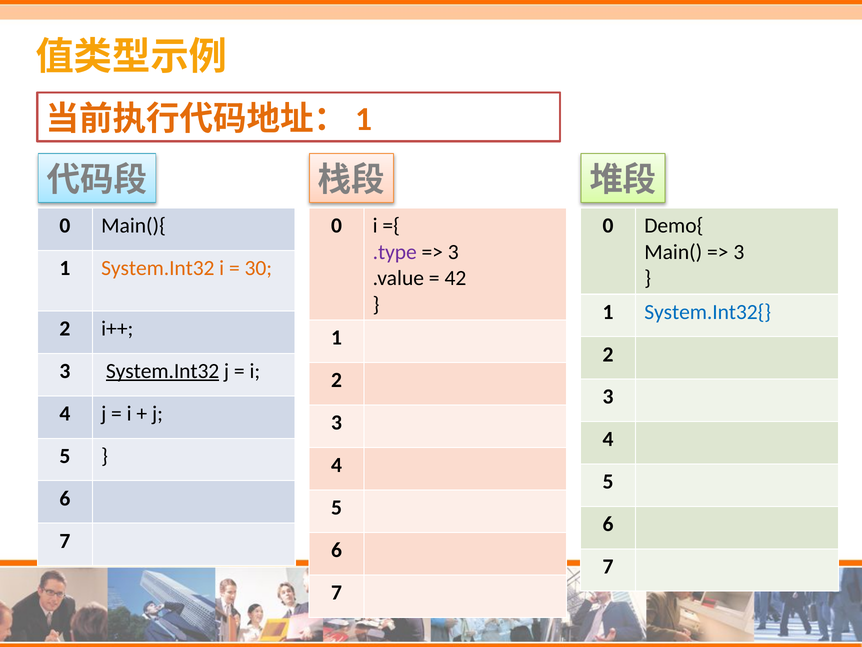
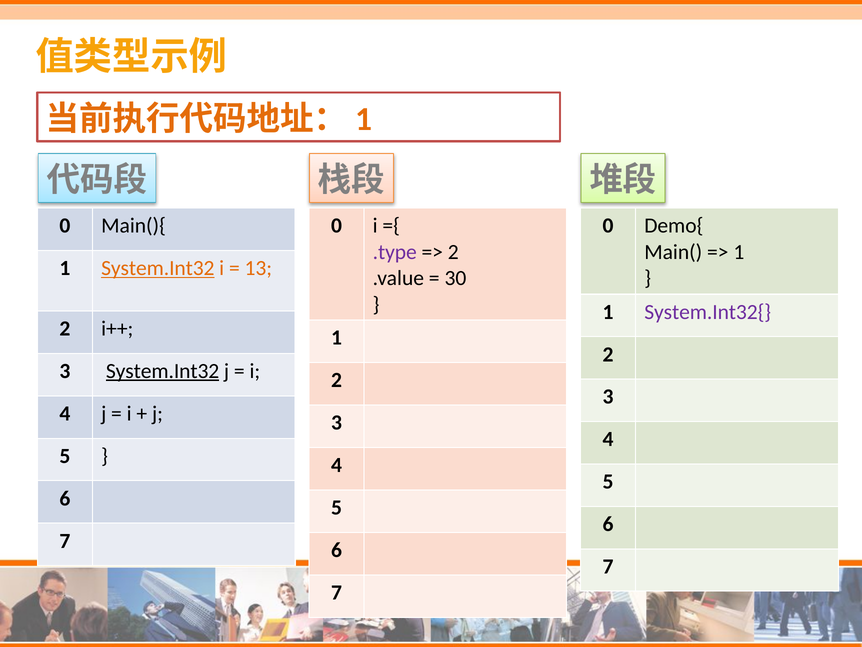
3: 3 -> 2 (453, 252)
3: 3 -> 1 (739, 252)
System.Int32 underline: none -> present (158, 268)
30: 30 -> 13 (258, 268)
42: 42 -> 30 (455, 278)
System.Int32{ colour: blue -> purple (708, 312)
